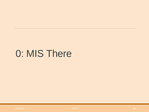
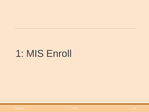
0: 0 -> 1 (20, 54)
There: There -> Enroll (59, 54)
